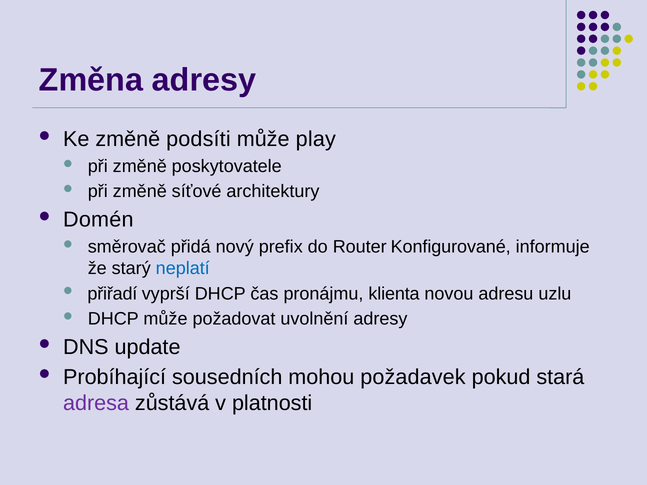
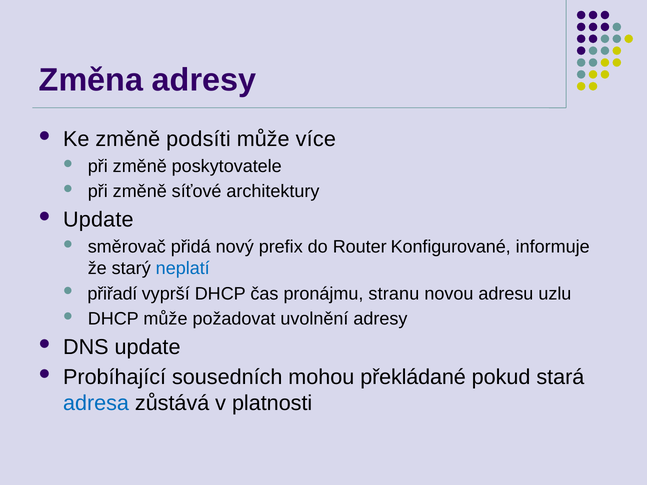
play: play -> více (316, 139)
Domén: Domén -> Update (98, 220)
klienta: klienta -> stranu (394, 294)
požadavek: požadavek -> překládané (413, 377)
adresa colour: purple -> blue (96, 403)
